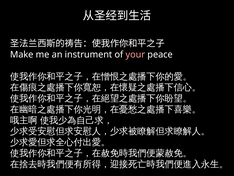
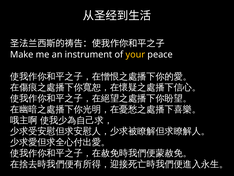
your colour: pink -> yellow (135, 54)
